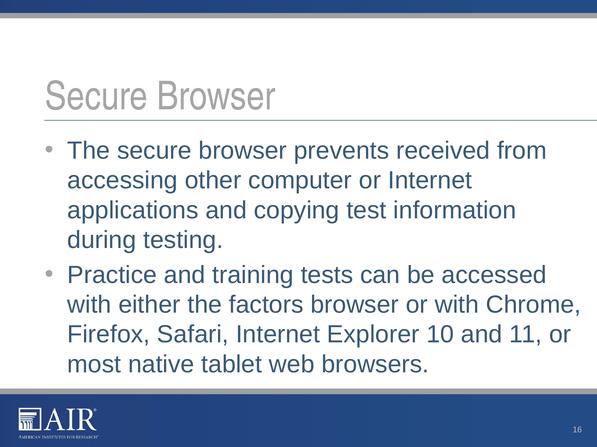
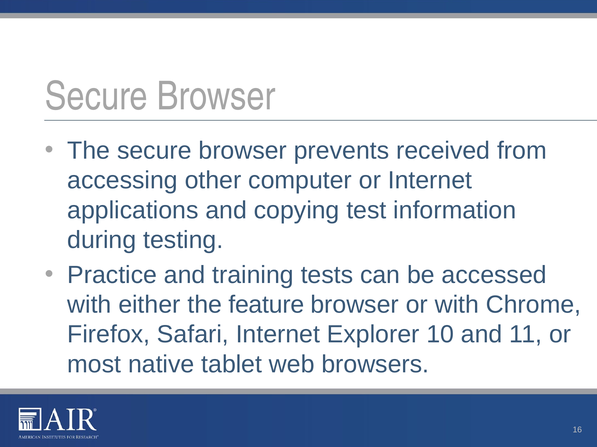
factors: factors -> feature (266, 305)
